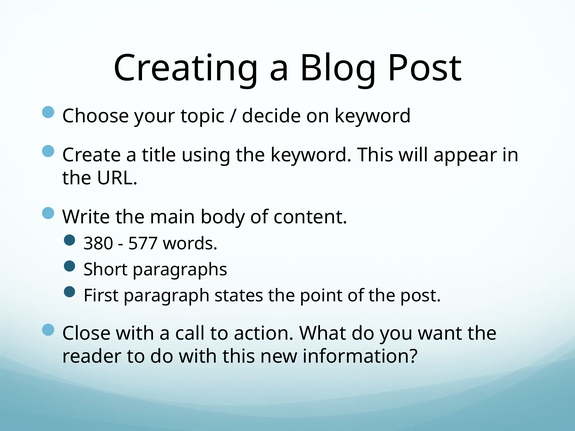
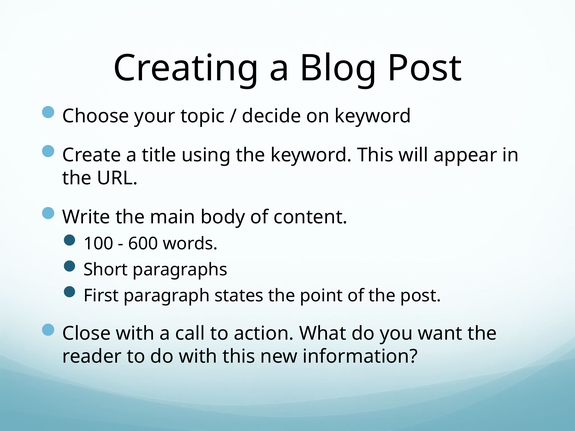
380: 380 -> 100 (98, 244)
577: 577 -> 600 (143, 244)
